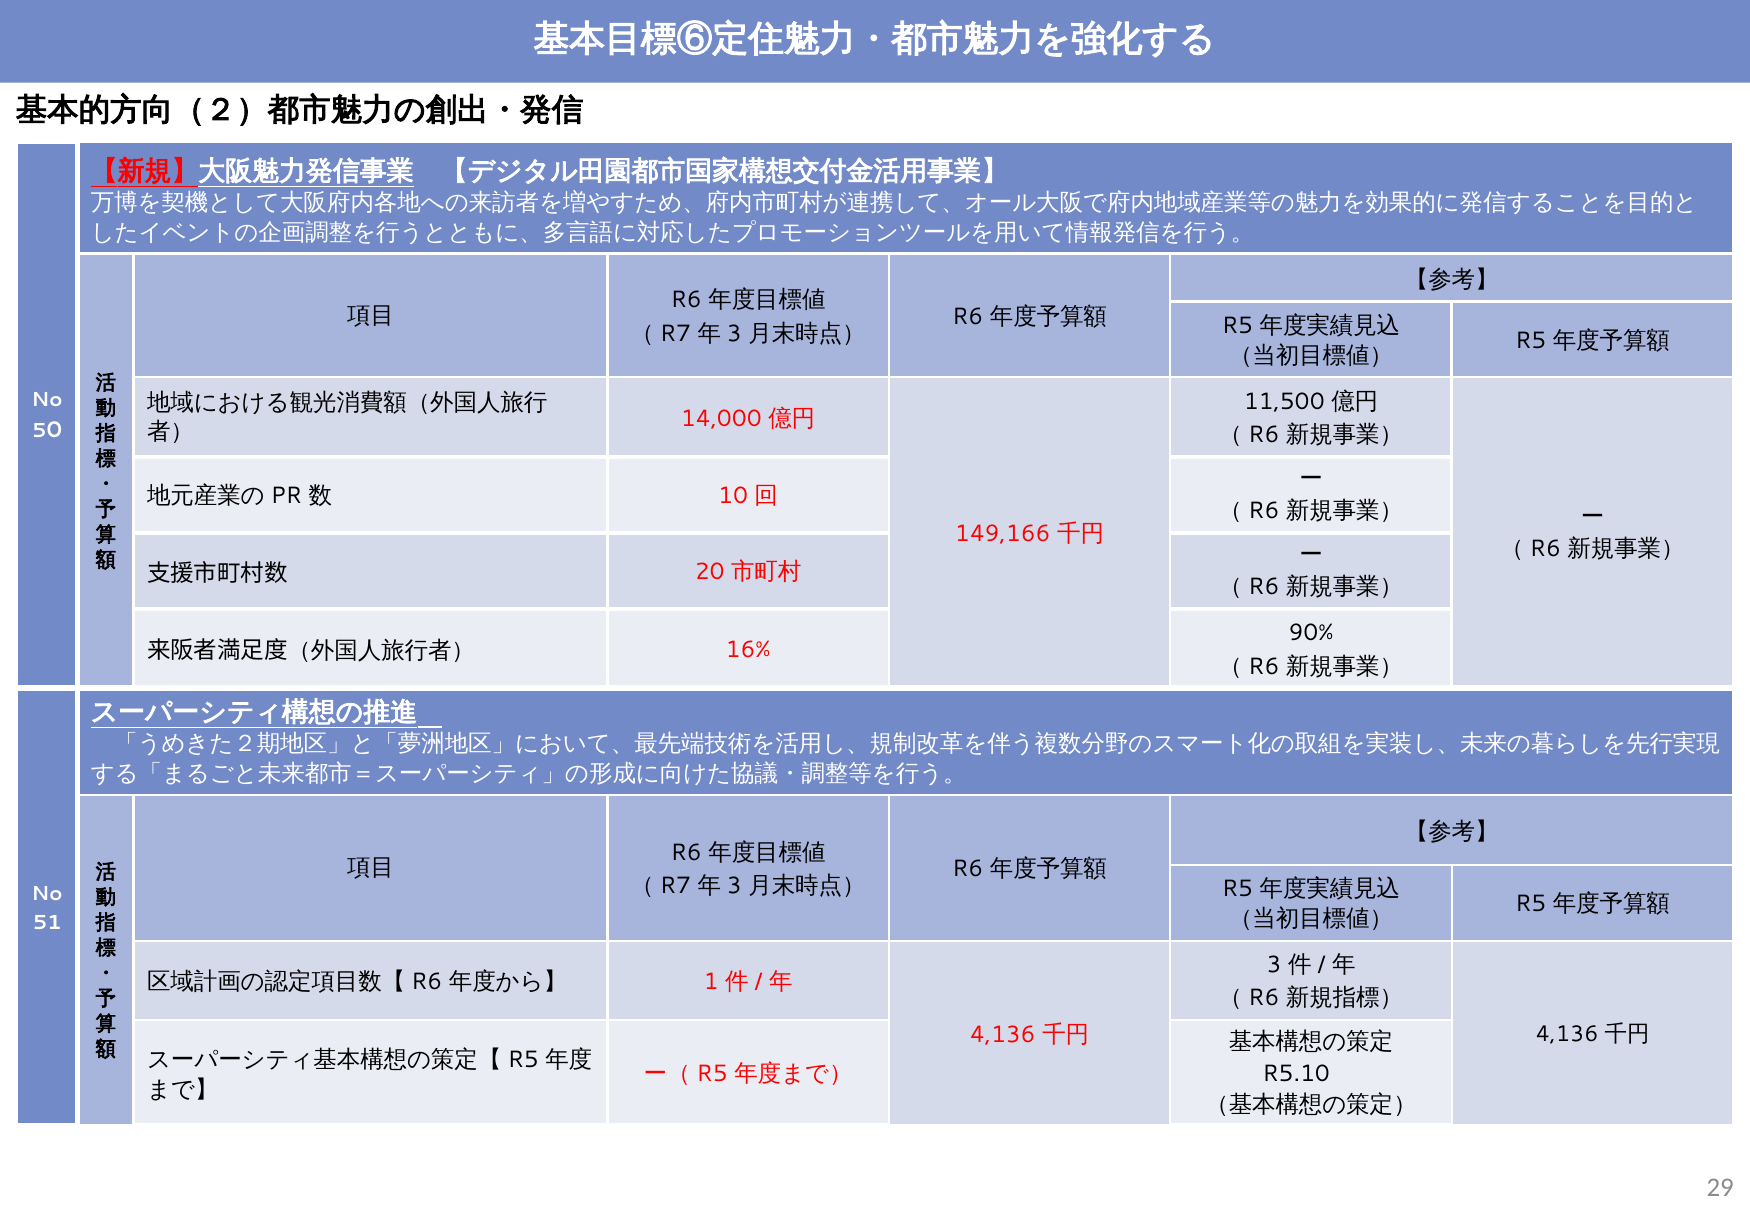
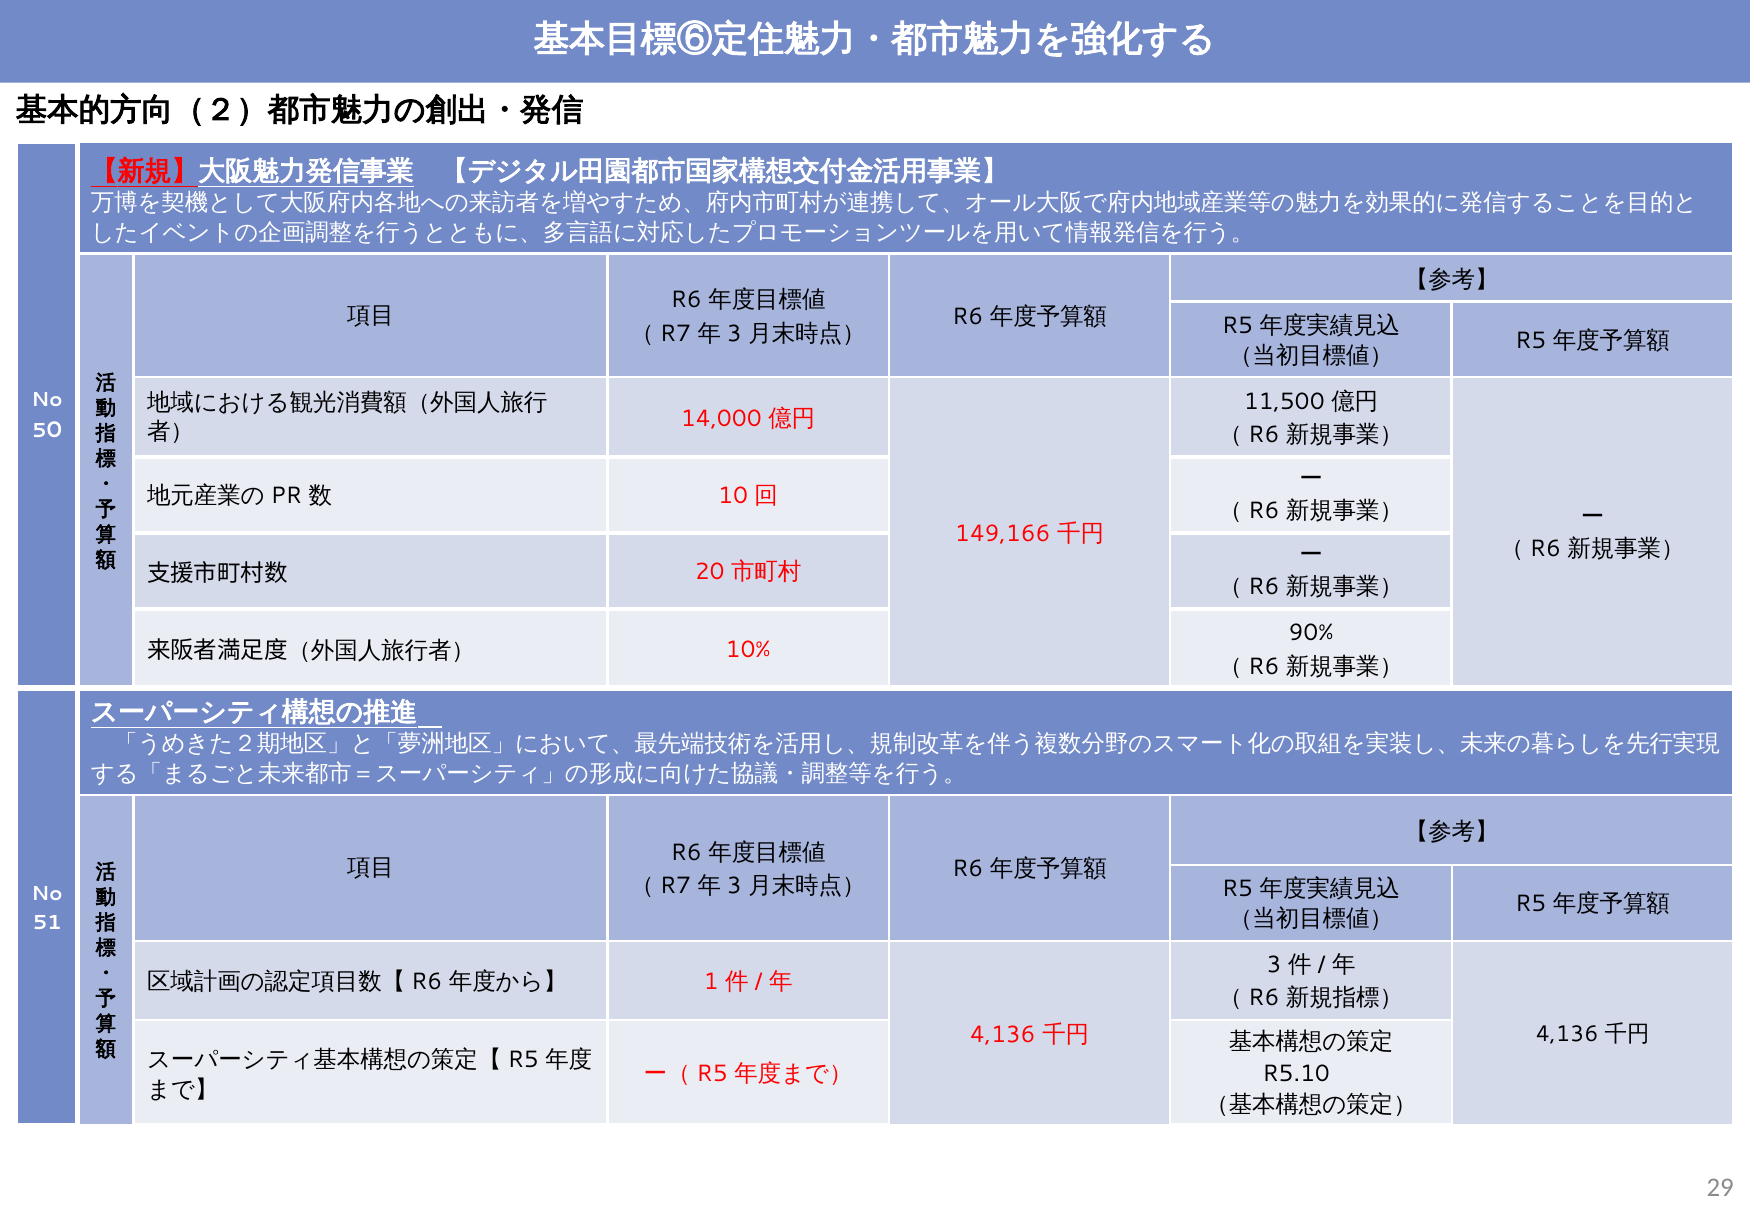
16%: 16% -> 10% (748, 650)
